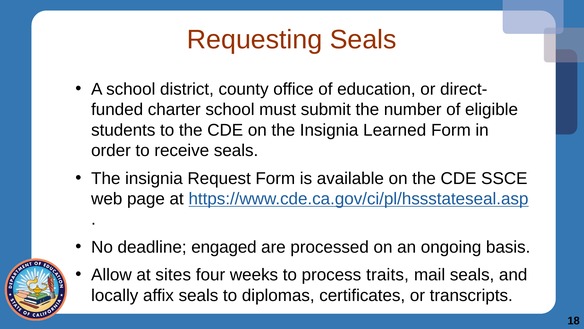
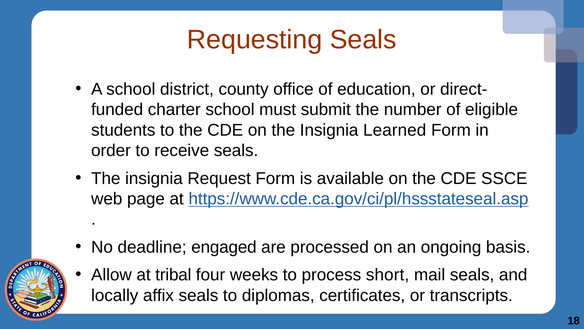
sites: sites -> tribal (173, 275)
traits: traits -> short (388, 275)
